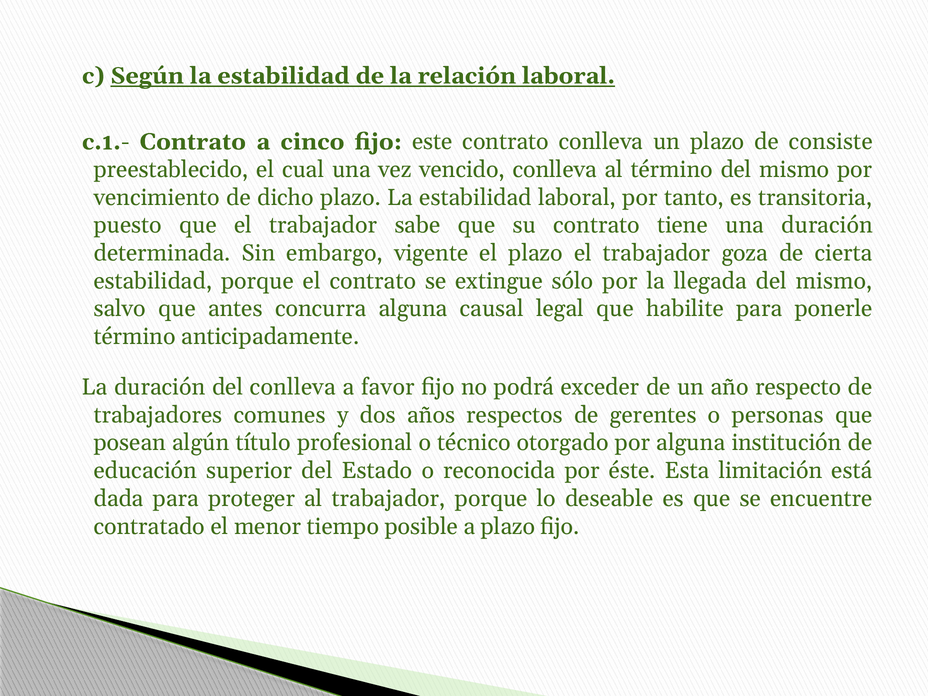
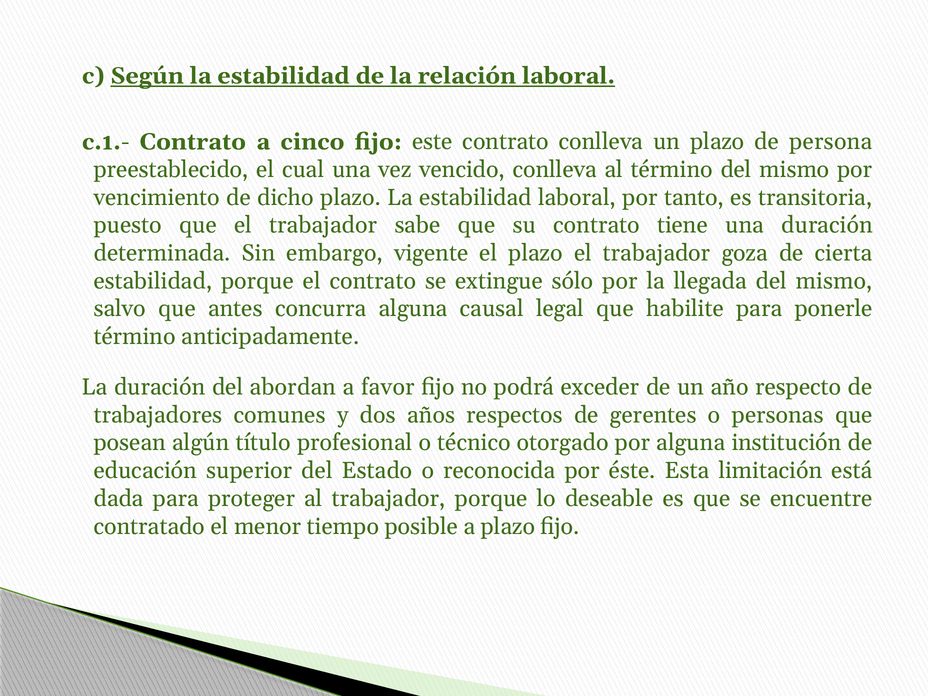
consiste: consiste -> persona (831, 142)
del conlleva: conlleva -> abordan (293, 387)
